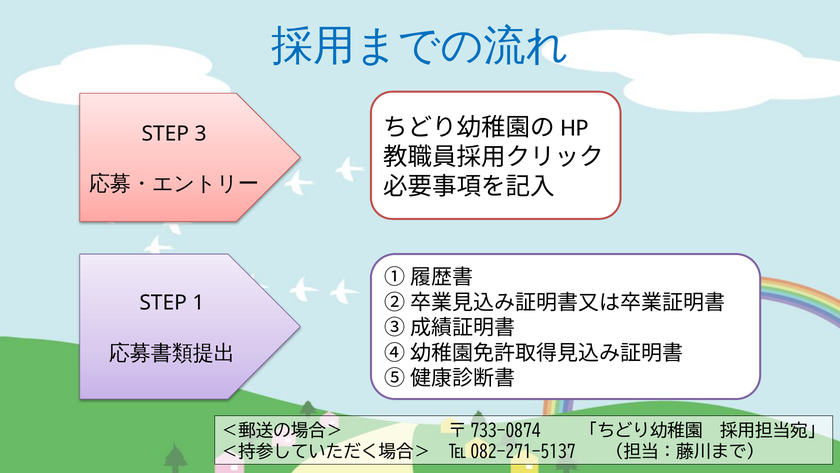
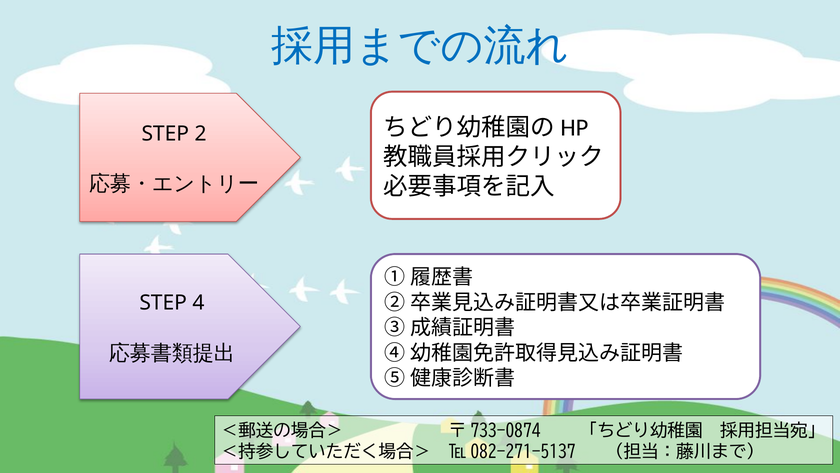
3: 3 -> 2 (201, 133)
1: 1 -> 4 (198, 302)
